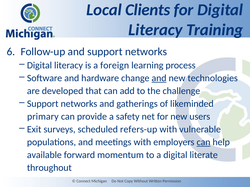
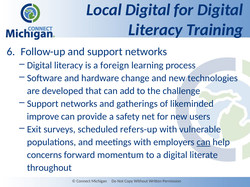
Local Clients: Clients -> Digital (148, 10)
and underline: present -> none (159, 78)
primary: primary -> improve (43, 117)
available: available -> concerns (44, 155)
